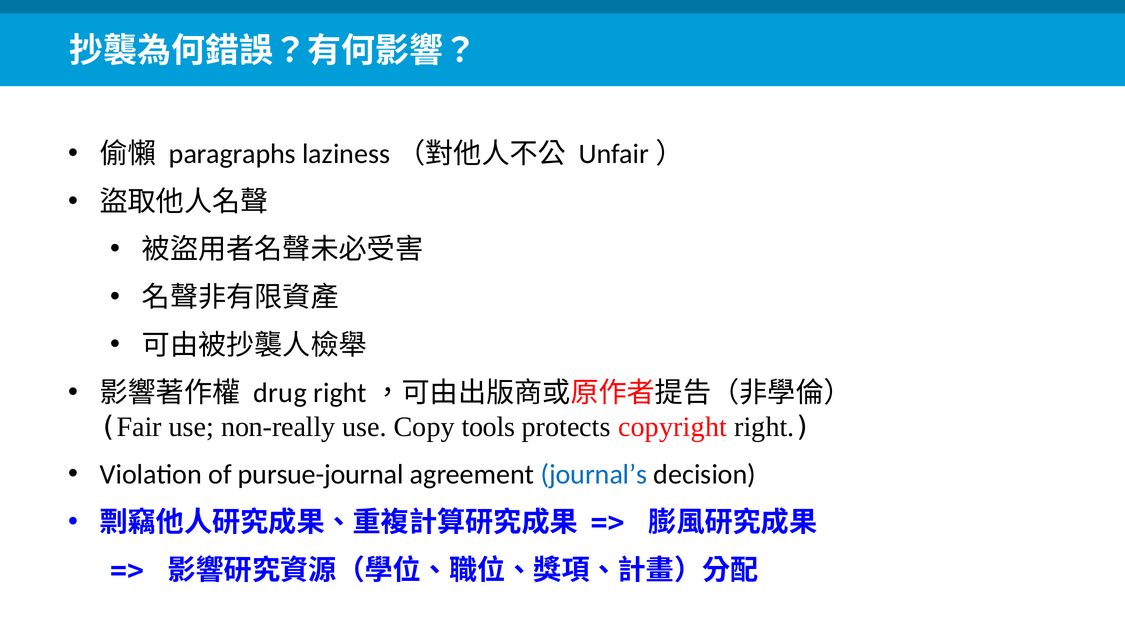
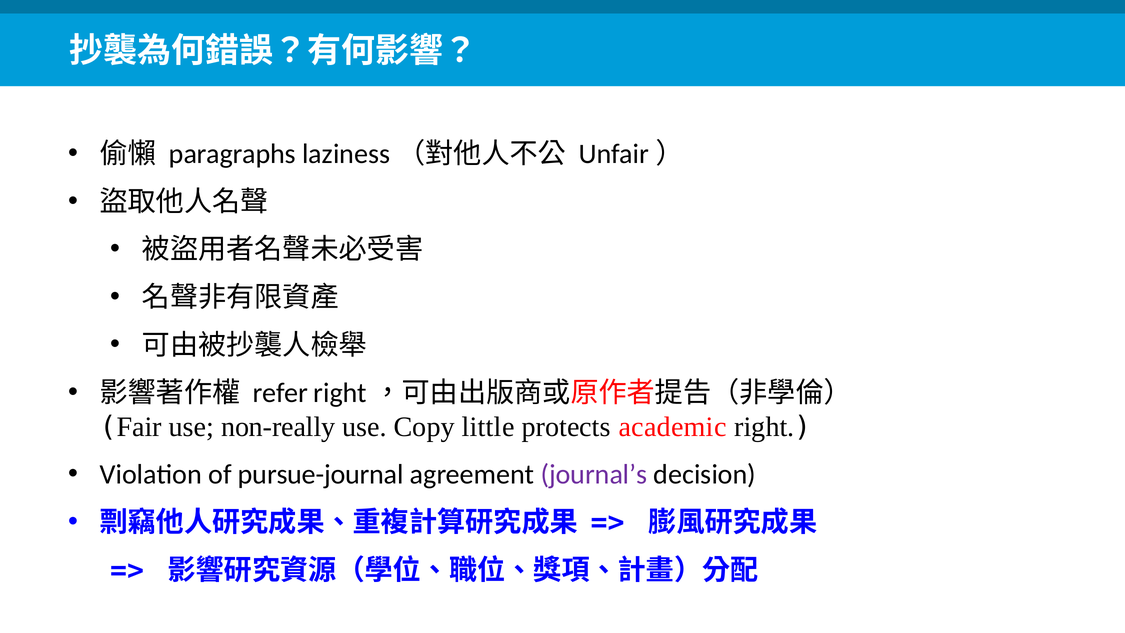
drug: drug -> refer (280, 393)
tools: tools -> little (488, 427)
copyright: copyright -> academic (673, 427)
journal’s colour: blue -> purple (594, 474)
